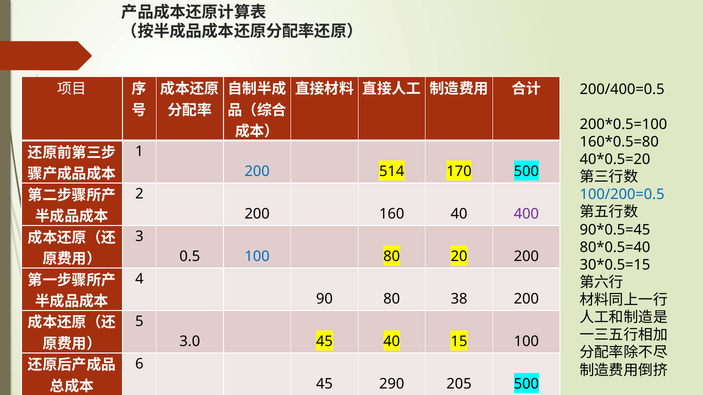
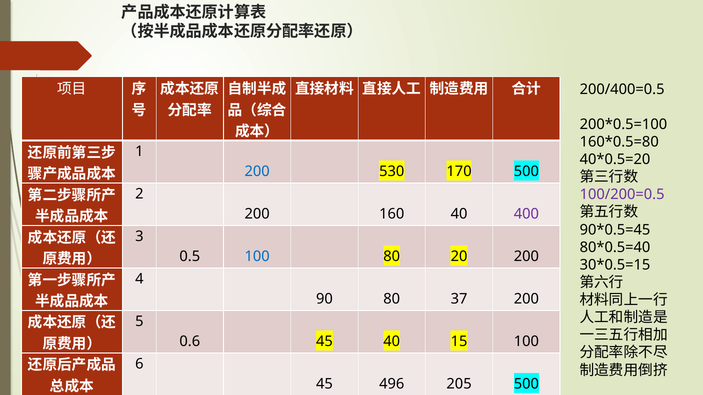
514: 514 -> 530 (392, 172)
100/200=0.5 colour: blue -> purple (622, 195)
38: 38 -> 37 (459, 299)
3.0: 3.0 -> 0.6 (190, 342)
290: 290 -> 496 (392, 384)
